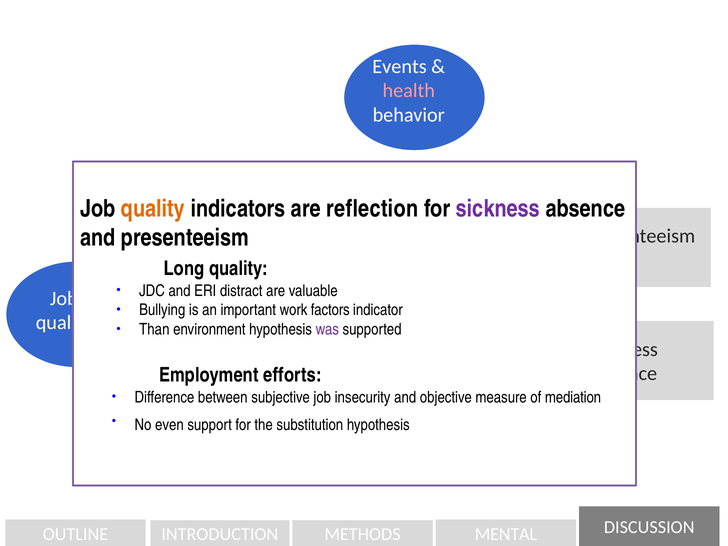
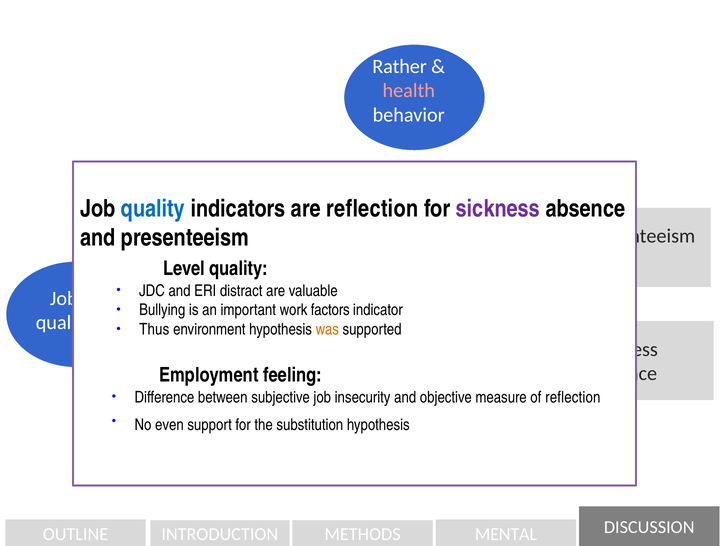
Events: Events -> Rather (400, 66)
quality colour: orange -> blue (153, 209)
Long: Long -> Level (184, 268)
Than: Than -> Thus (154, 330)
was colour: purple -> orange (327, 330)
efforts: efforts -> feeling (293, 375)
of mediation: mediation -> reflection (573, 397)
